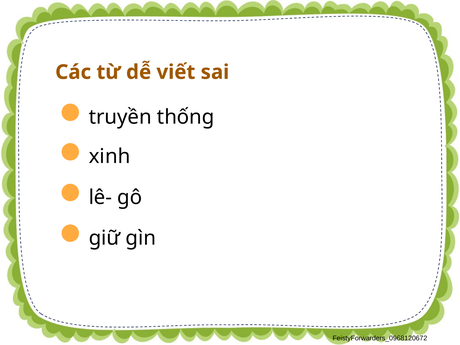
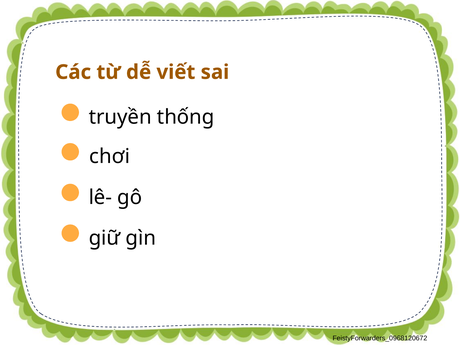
xinh: xinh -> chơi (110, 157)
